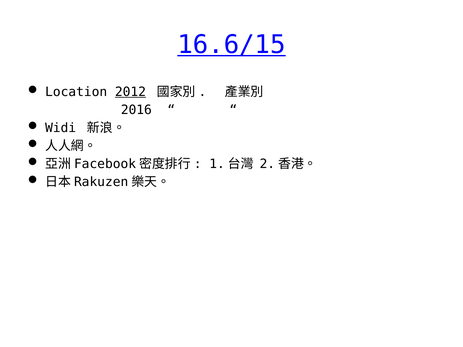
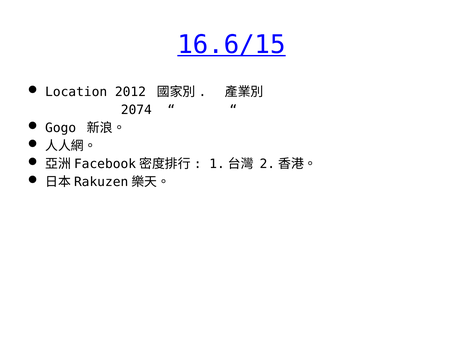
2012 underline: present -> none (130, 92)
2016: 2016 -> 2074 (136, 110)
Widi: Widi -> Gogo (61, 128)
